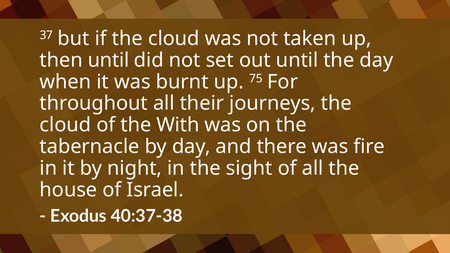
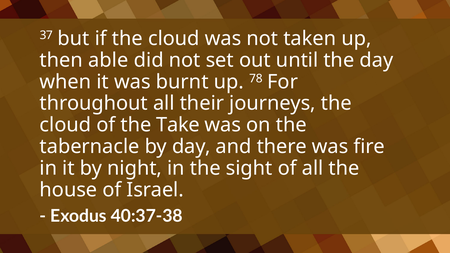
then until: until -> able (108, 60)
75: 75 -> 78 (256, 78)
With: With -> Take (178, 125)
